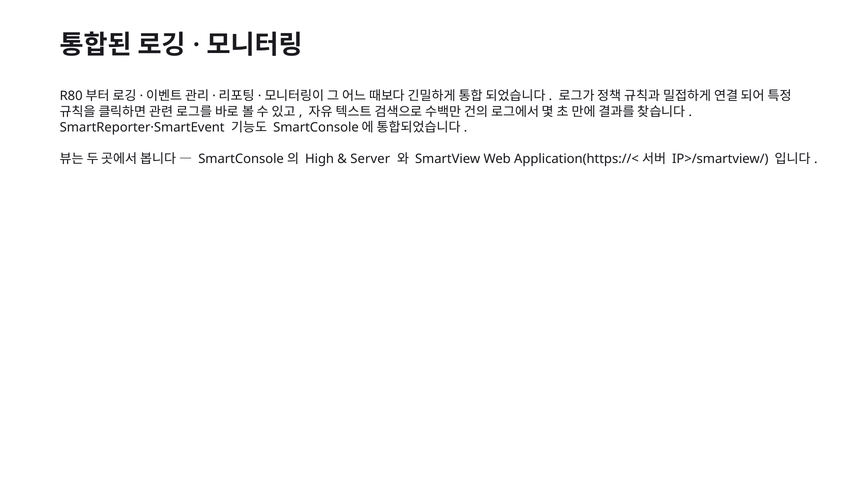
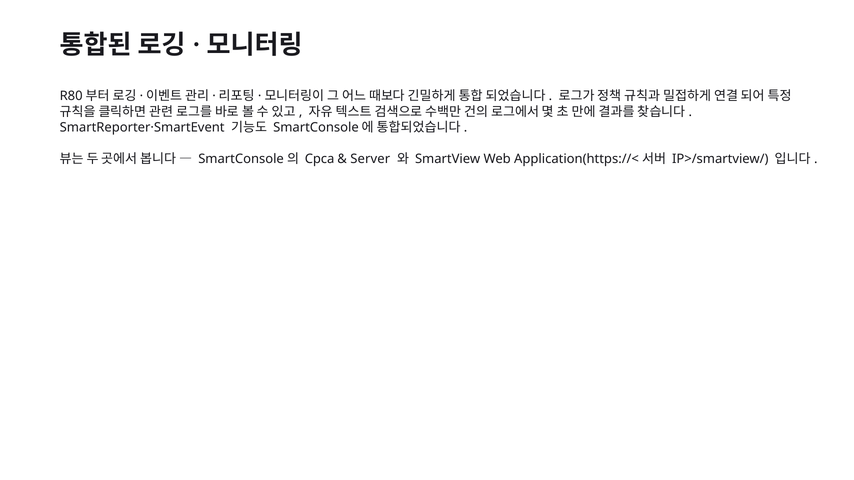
High: High -> Cpca (320, 159)
